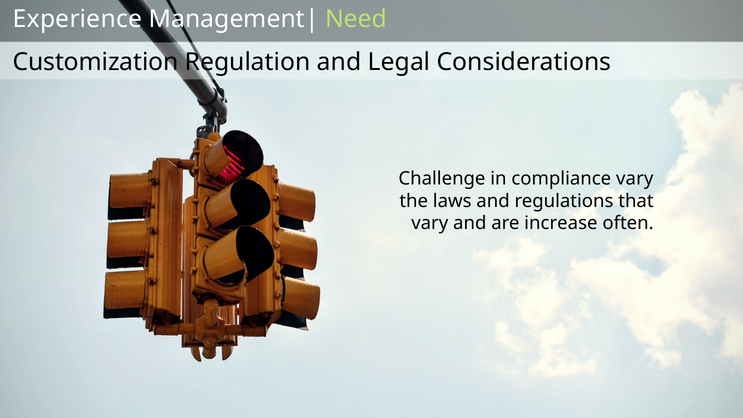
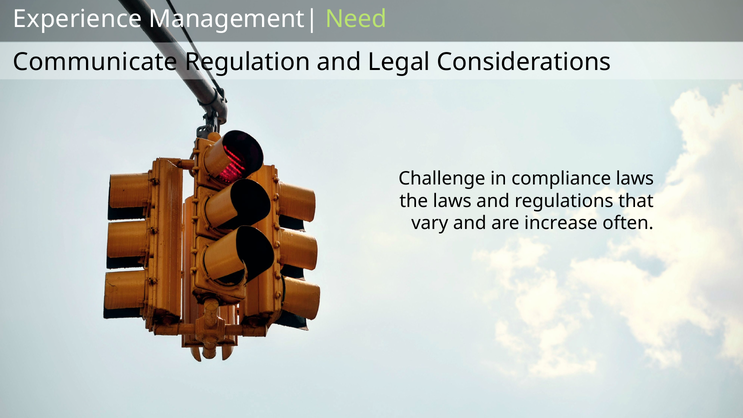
Customization: Customization -> Communicate (95, 62)
compliance vary: vary -> laws (635, 179)
